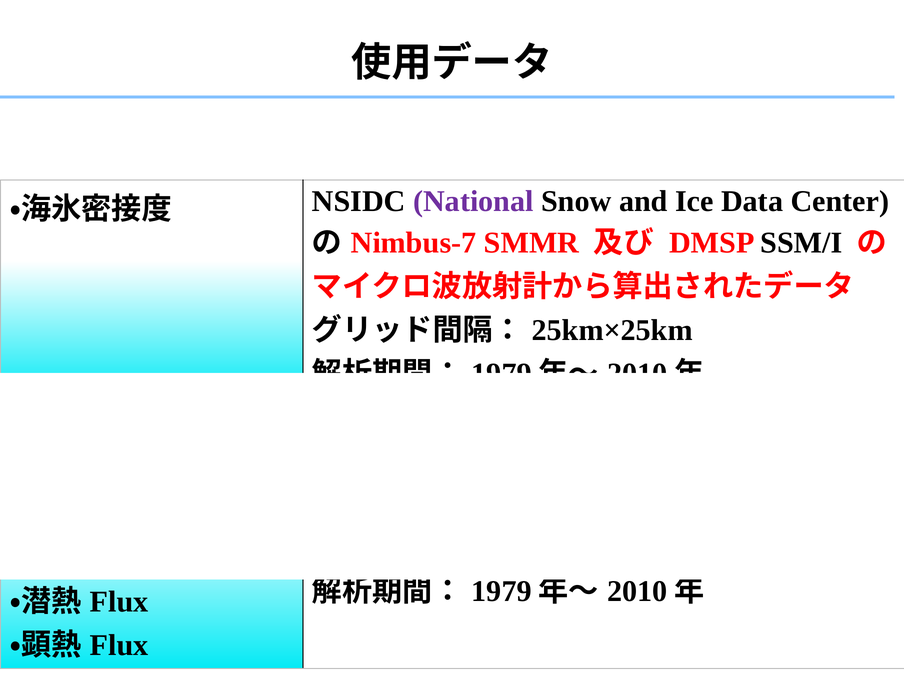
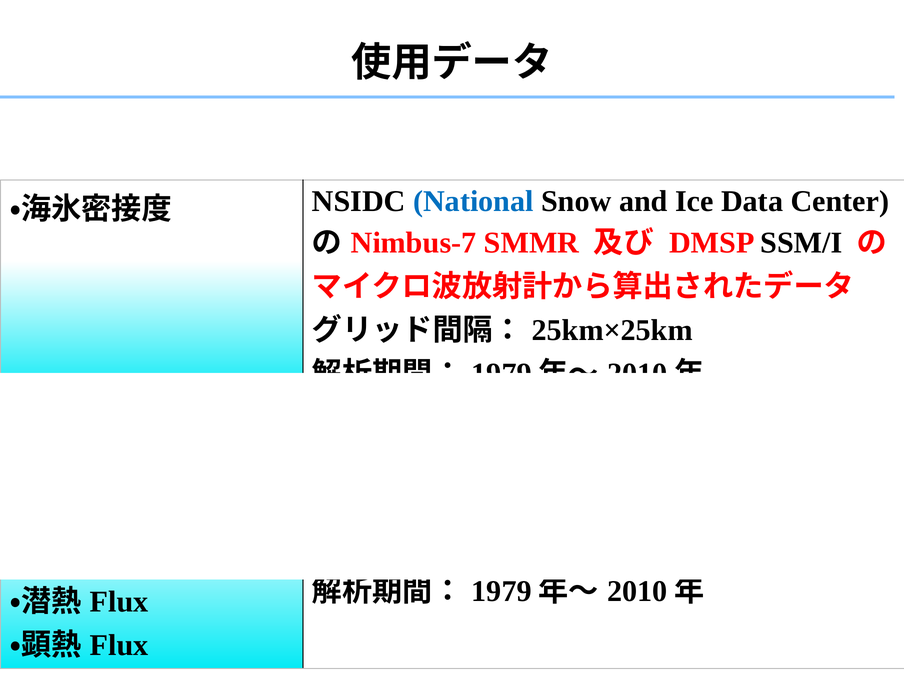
National colour: purple -> blue (473, 201)
